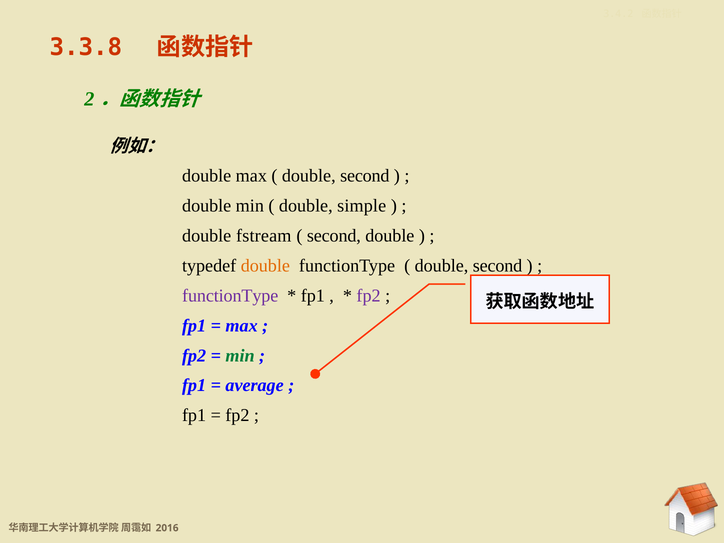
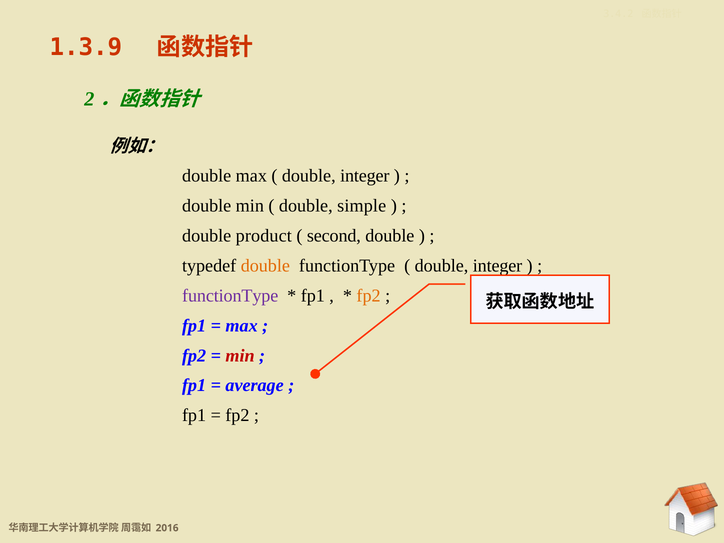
3.3.8: 3.3.8 -> 1.3.9 (86, 47)
second: second -> integer (365, 176)
fstream: fstream -> product (264, 236)
second: second -> integer (498, 266)
fp2 colour: purple -> orange (369, 296)
min colour: green -> red (240, 356)
